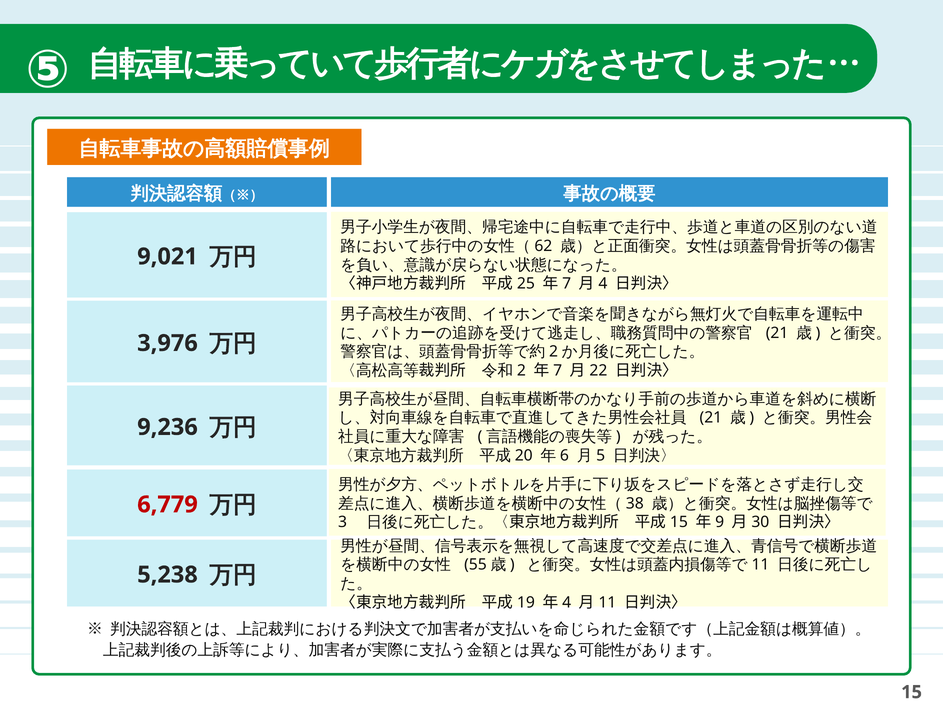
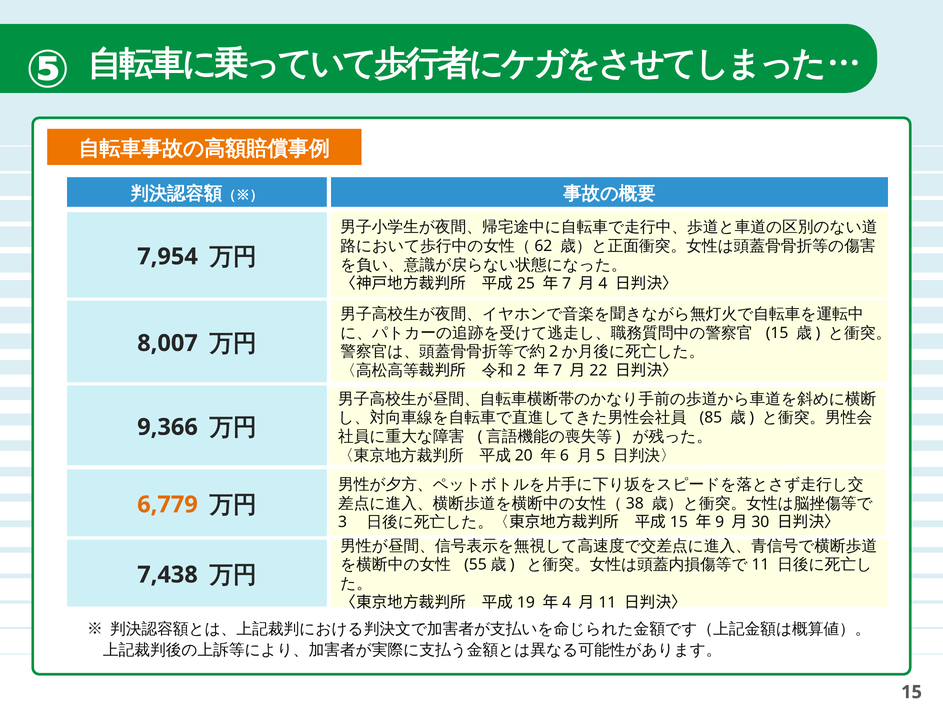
9,021: 9,021 -> 7,954 (168, 257)
21: 21 -> 15 (777, 333)
3,976: 3,976 -> 8,007 (168, 343)
21: 21 -> 85 (711, 418)
9,236: 9,236 -> 9,366 (168, 427)
6,779 colour: red -> orange (168, 505)
5,238: 5,238 -> 7,438 (168, 575)
